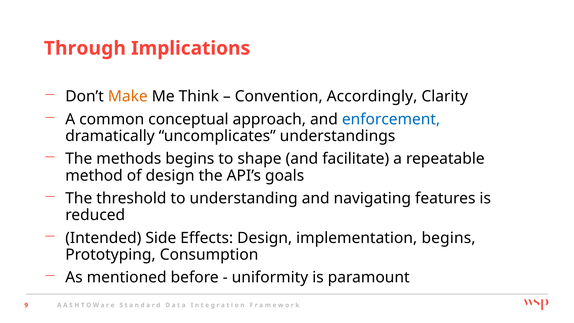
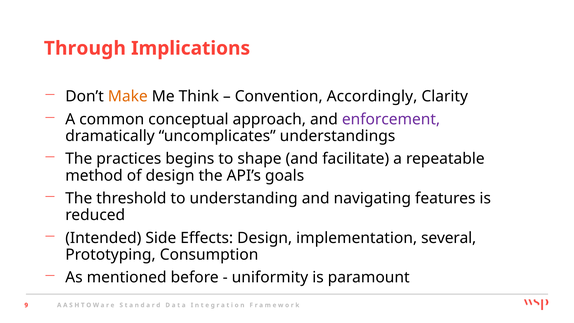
enforcement colour: blue -> purple (391, 119)
methods: methods -> practices (129, 159)
implementation begins: begins -> several (449, 238)
